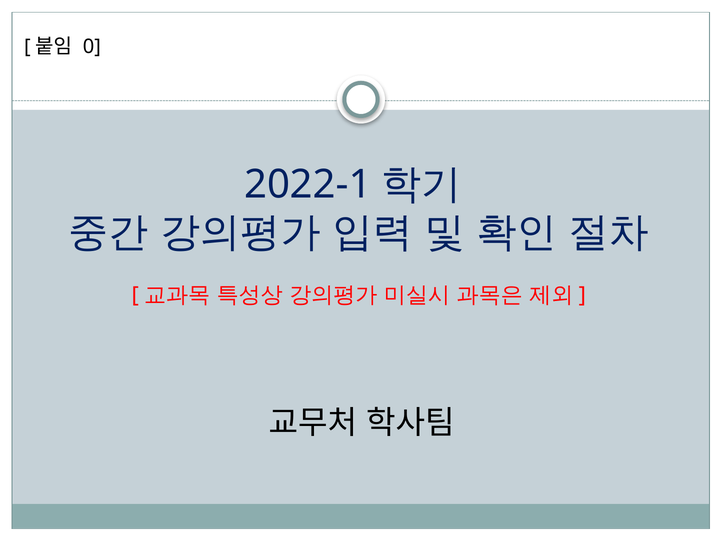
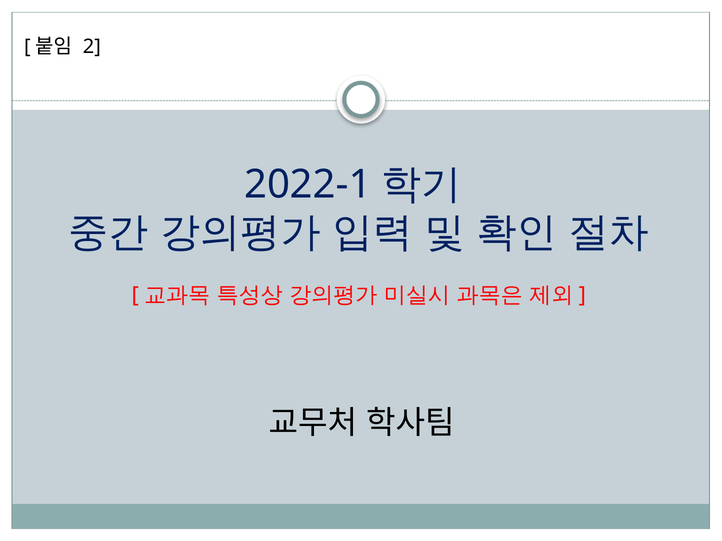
0: 0 -> 2 (92, 47)
